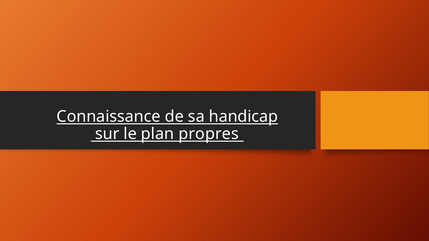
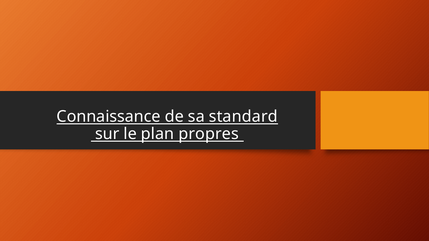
handicap: handicap -> standard (243, 117)
